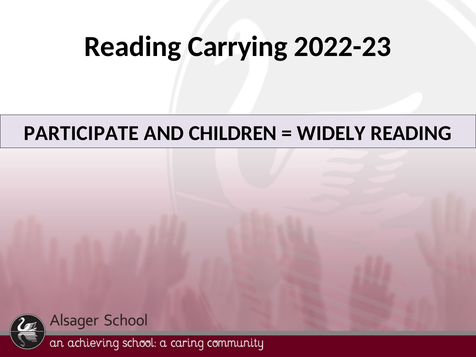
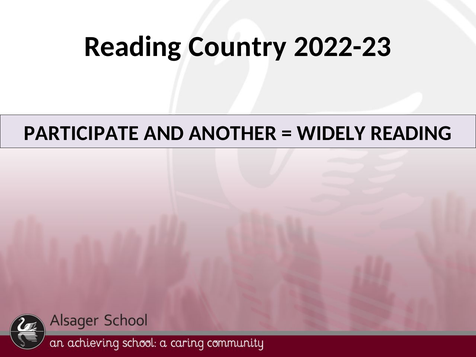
Carrying: Carrying -> Country (237, 47)
CHILDREN: CHILDREN -> ANOTHER (233, 133)
